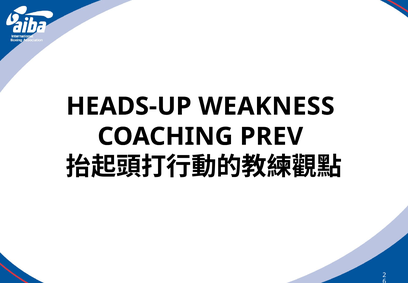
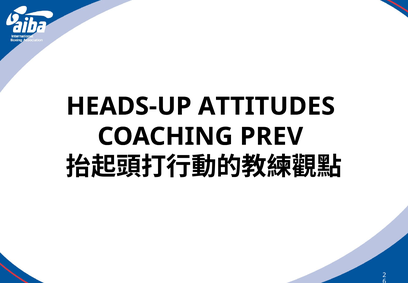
WEAKNESS: WEAKNESS -> ATTITUDES (267, 106)
